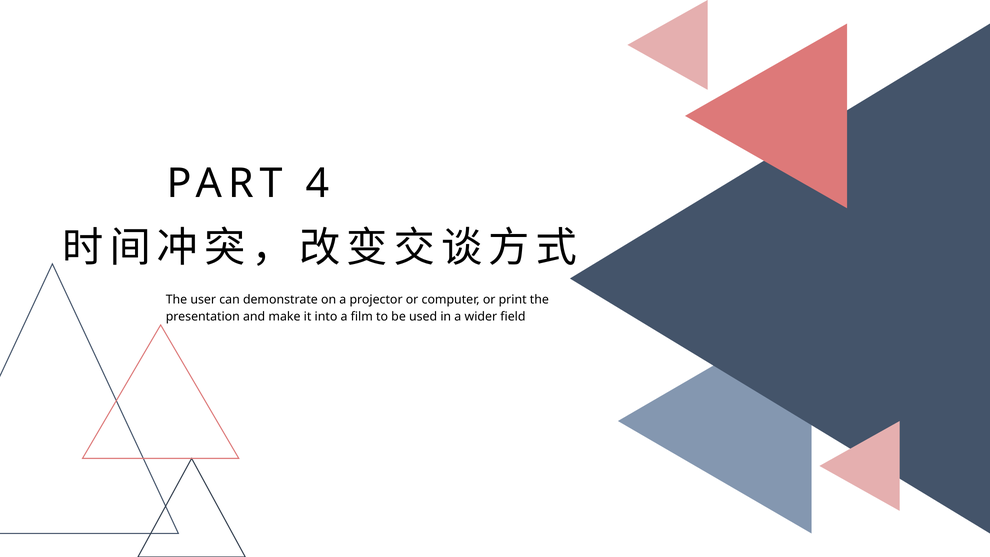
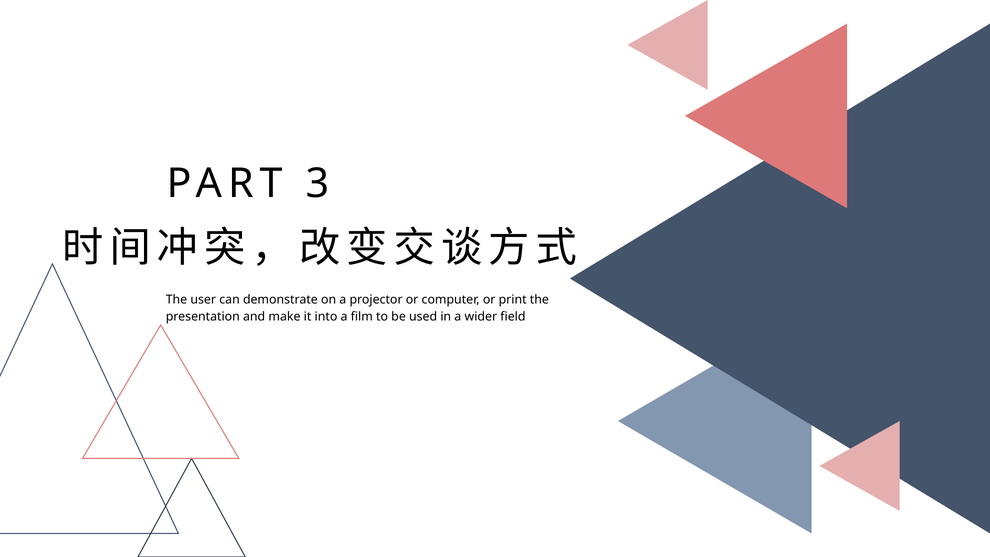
4: 4 -> 3 (318, 183)
